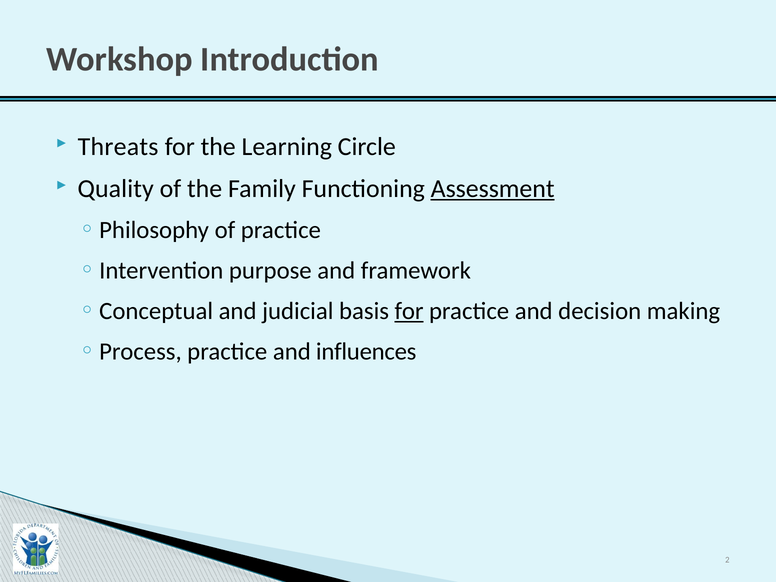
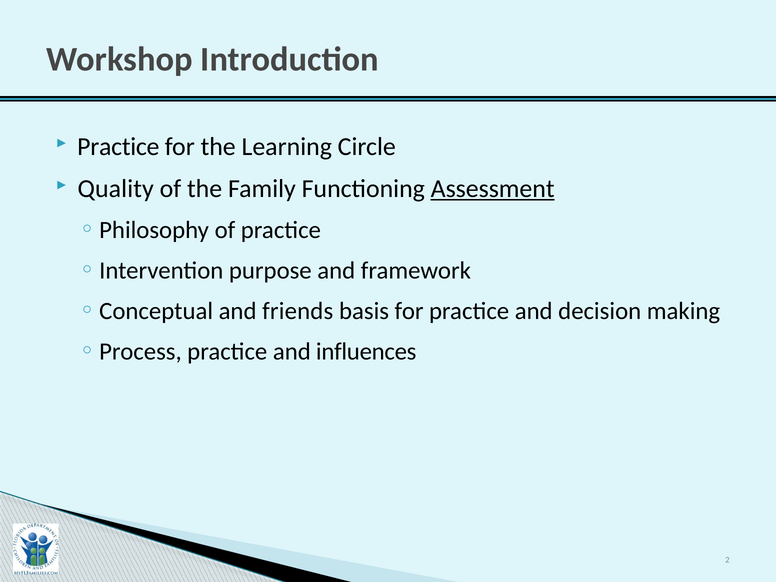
Threats: Threats -> Practice (118, 147)
judicial: judicial -> friends (298, 311)
for underline: present -> none (409, 311)
